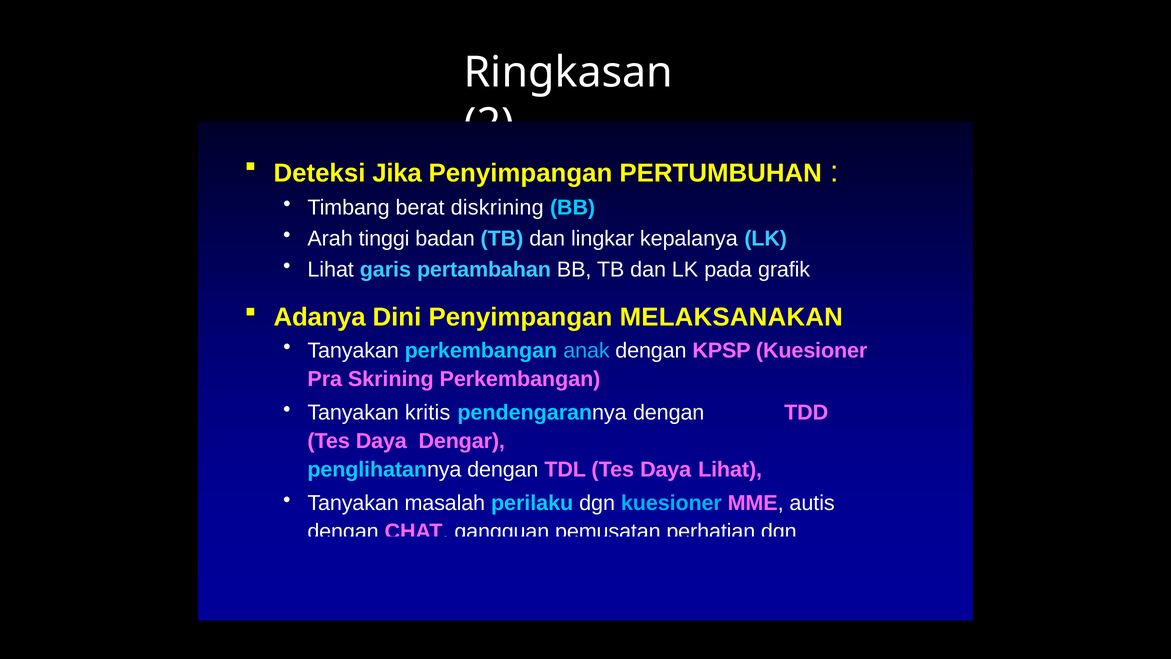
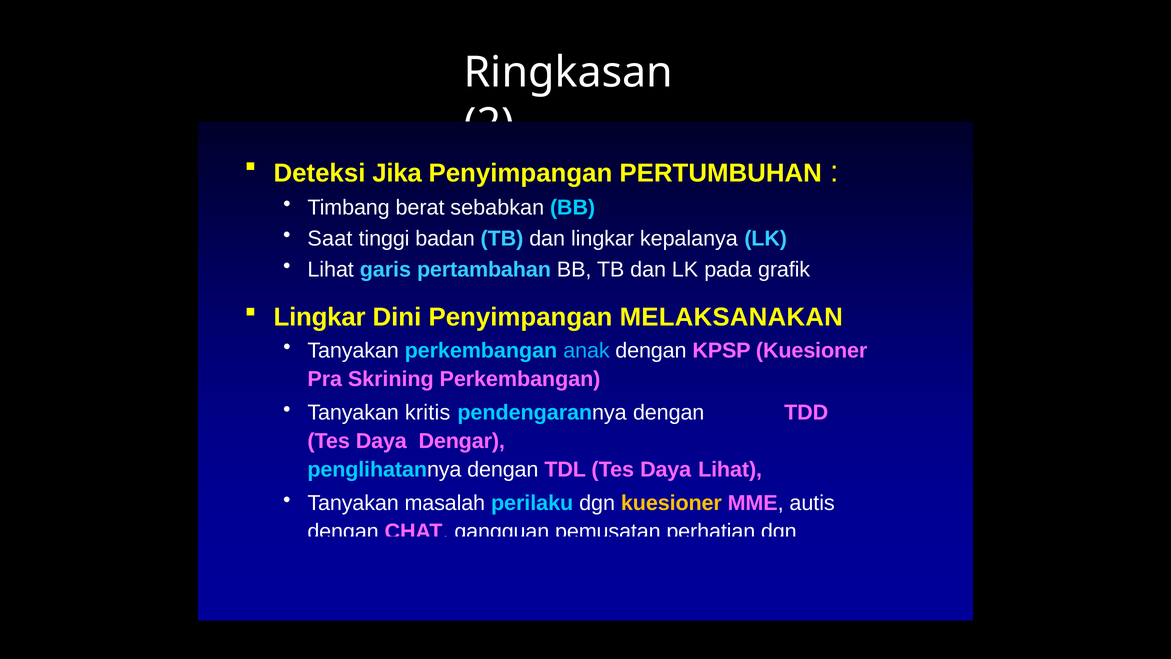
diskrining: diskrining -> sebabkan (497, 208)
Arah: Arah -> Saat (330, 239)
Adanya: Adanya -> Lingkar (320, 317)
kuesioner colour: light blue -> yellow (671, 503)
